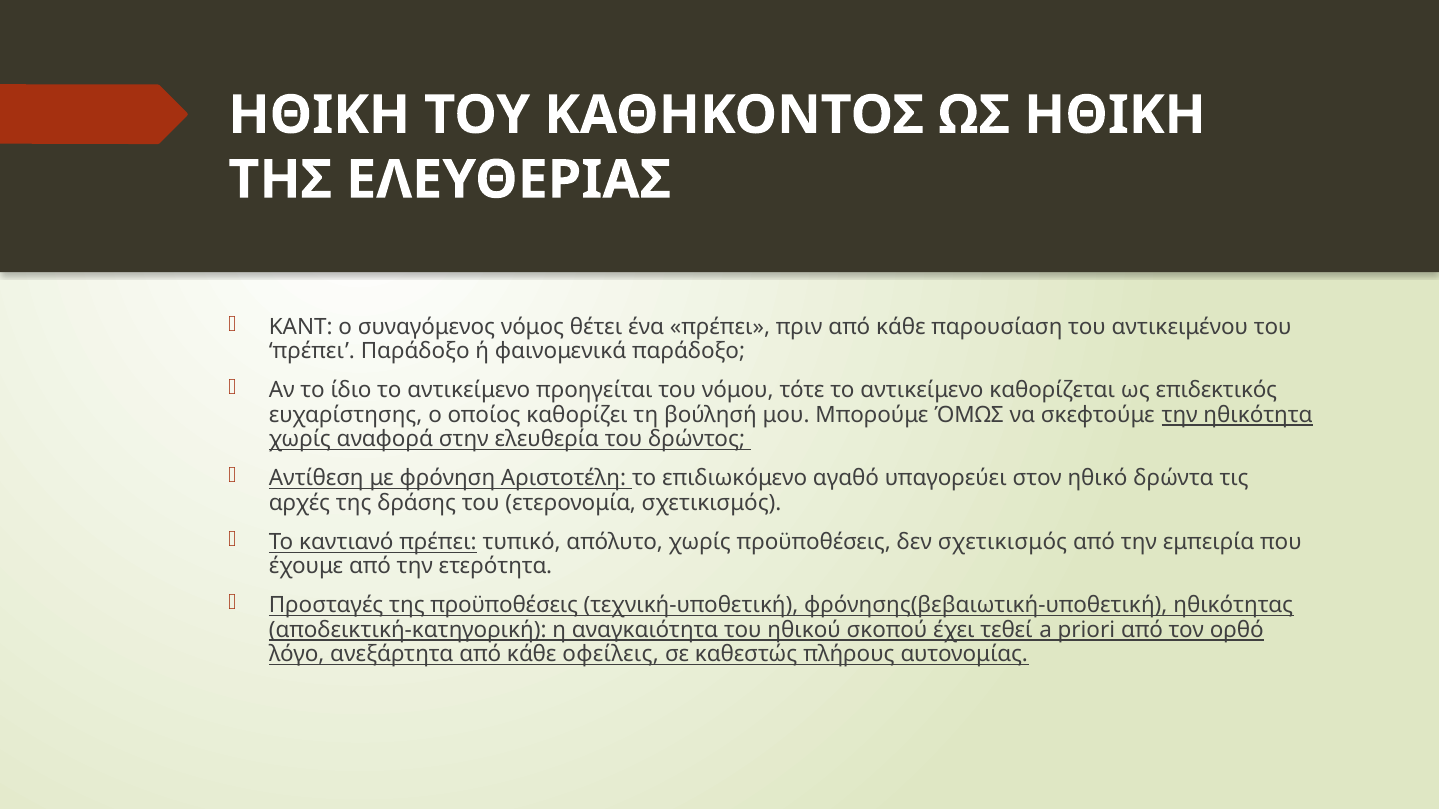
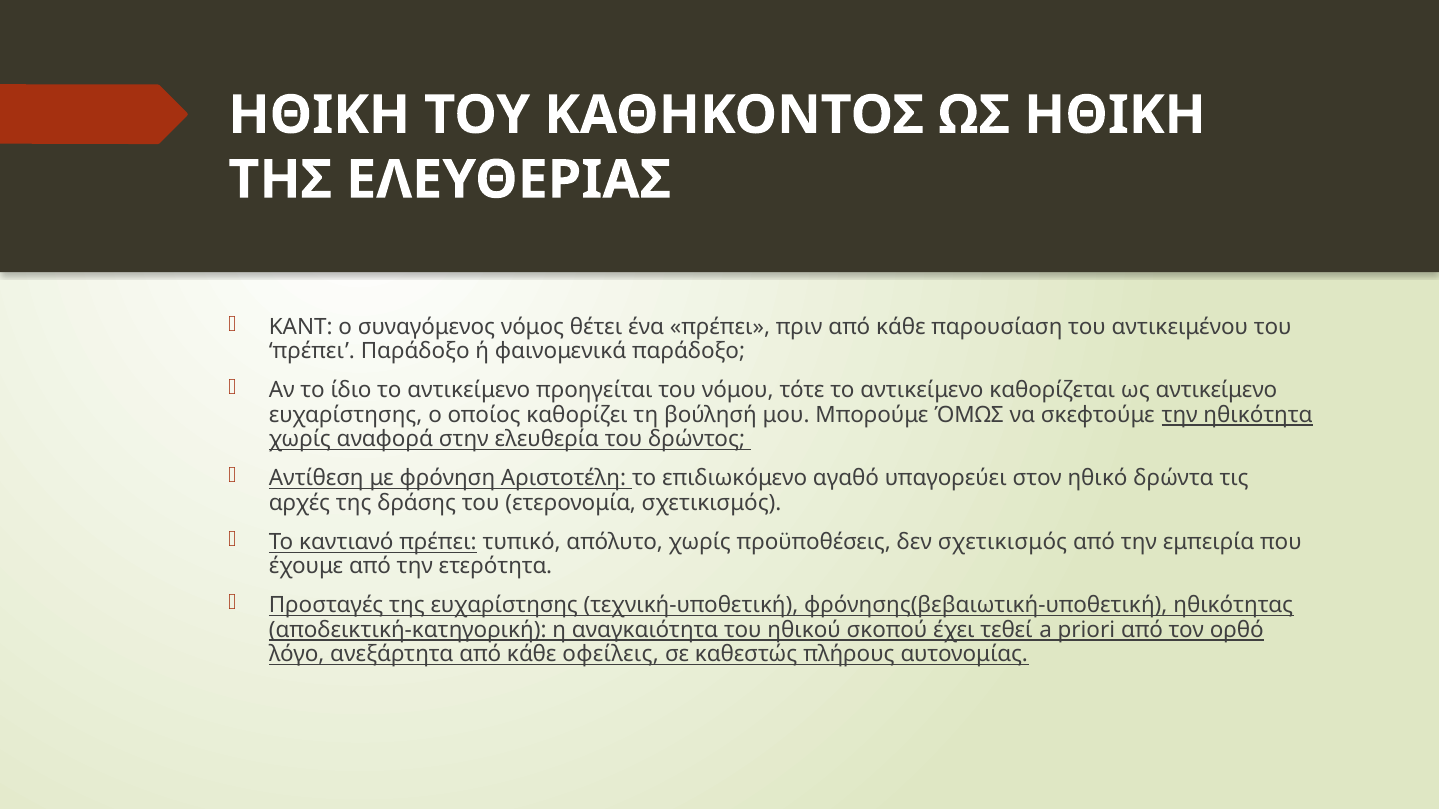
ως επιδεκτικός: επιδεκτικός -> αντικείμενο (1216, 391)
της προϋποθέσεις: προϋποθέσεις -> ευχαρίστησης (504, 606)
